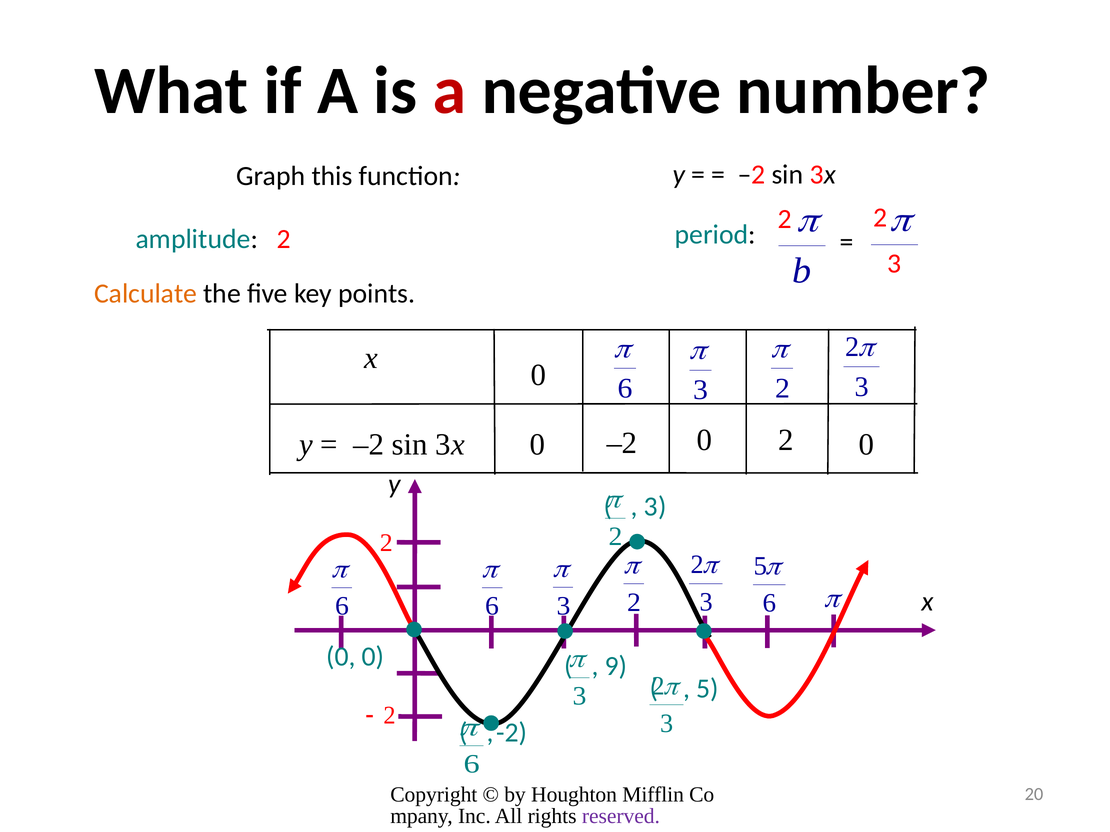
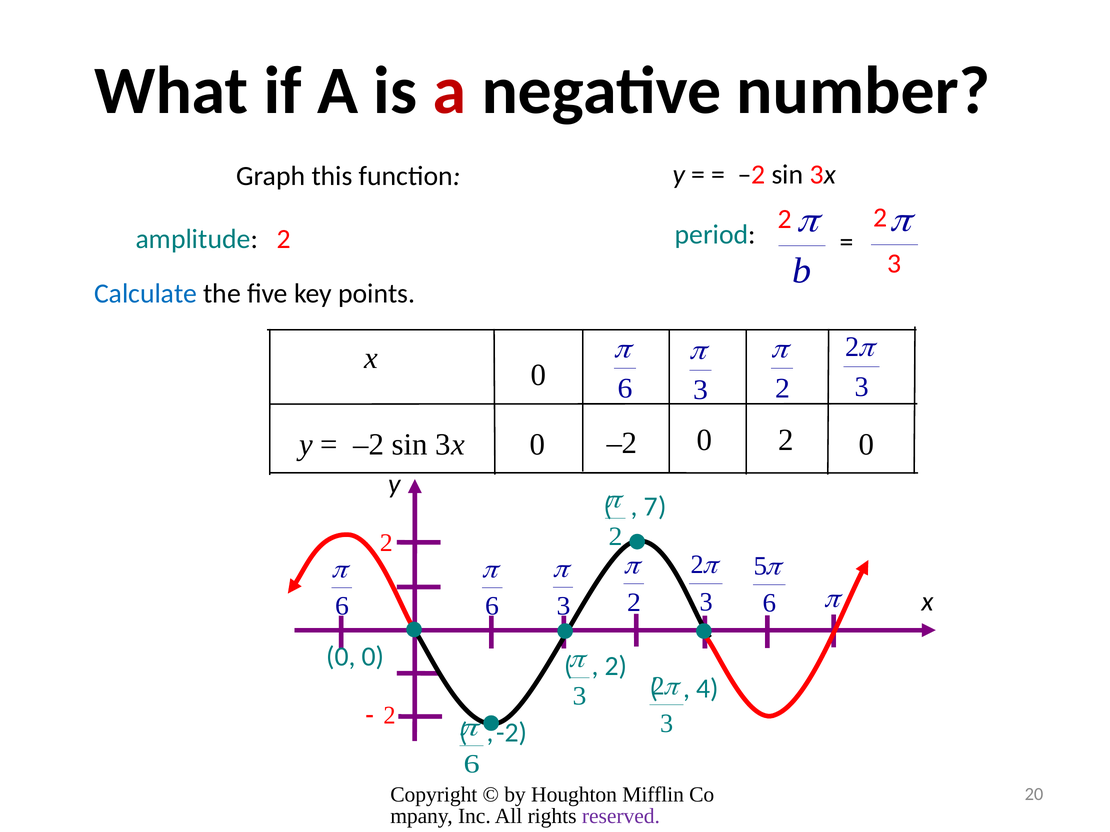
Calculate colour: orange -> blue (146, 294)
3: 3 -> 7 (655, 507)
9: 9 -> 2 (616, 667)
5: 5 -> 4 (707, 689)
